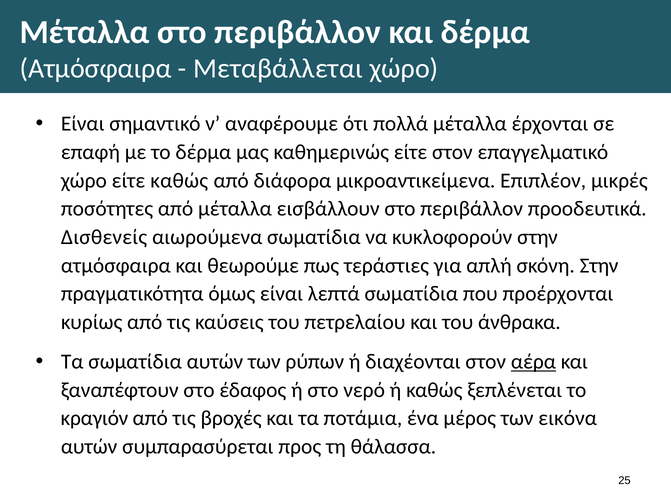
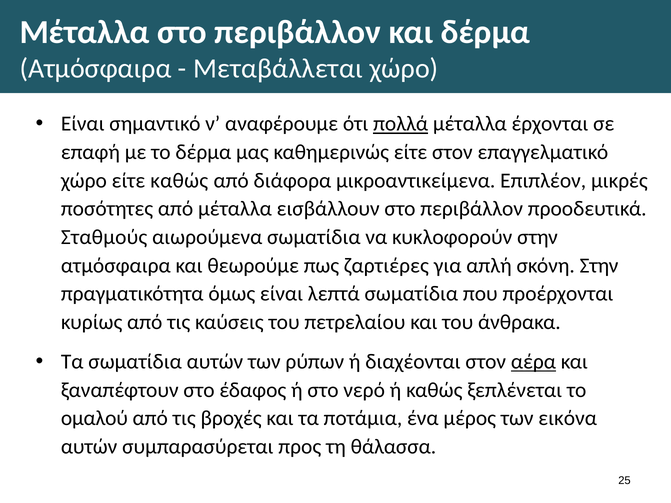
πολλά underline: none -> present (401, 124)
Δισθενείς: Δισθενείς -> Σταθμούς (104, 237)
τεράστιες: τεράστιες -> ζαρτιέρες (386, 266)
κραγιόν: κραγιόν -> ομαλού (94, 419)
